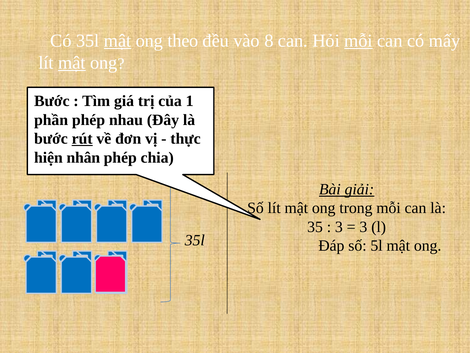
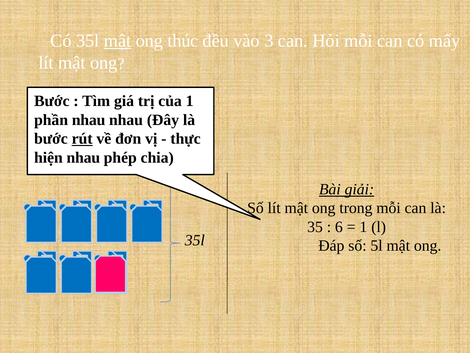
theo: theo -> thúc (183, 41)
8: 8 -> 3 (269, 41)
mỗi underline: present -> none (359, 41)
mật underline: present -> none (72, 63)
phần phép: phép -> nhau (89, 120)
hiện nhân: nhân -> nhau (83, 157)
3: 3 -> 6 (339, 227)
3: 3 -> 1 (363, 227)
